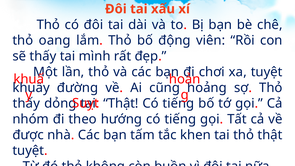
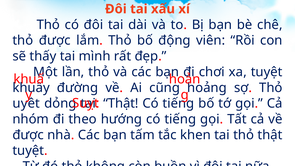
thỏ oang: oang -> được (55, 40)
thấy: thấy -> uyêt (26, 103)
